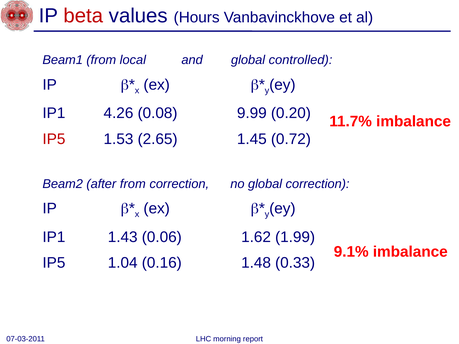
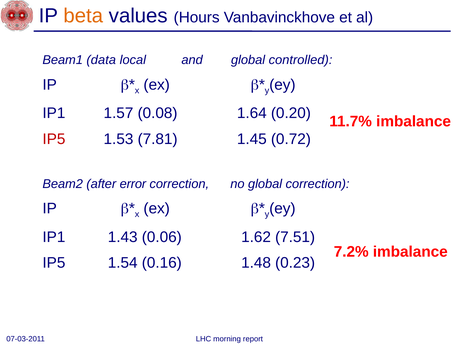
beta colour: red -> orange (83, 16)
Beam1 from: from -> data (101, 60)
4.26: 4.26 -> 1.57 (118, 113)
9.99: 9.99 -> 1.64 (252, 113)
2.65: 2.65 -> 7.81 (158, 139)
after from: from -> error (133, 184)
1.99: 1.99 -> 7.51 (295, 237)
9.1%: 9.1% -> 7.2% (351, 252)
1.04: 1.04 -> 1.54 (123, 263)
0.33: 0.33 -> 0.23 (295, 263)
